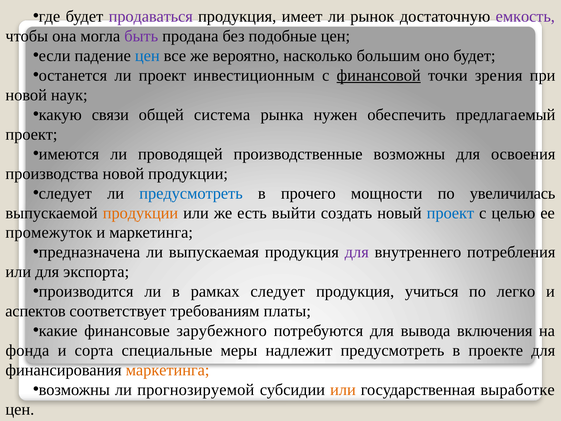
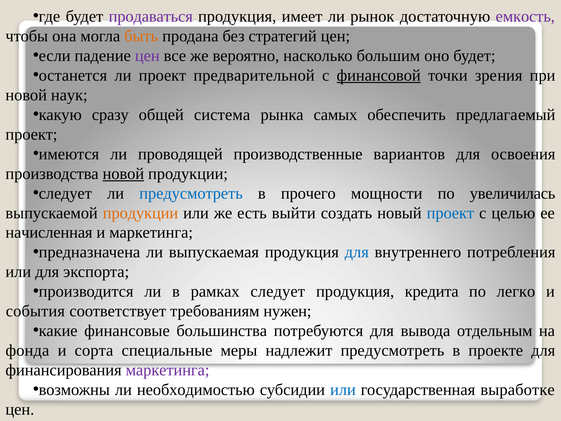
быть colour: purple -> orange (141, 36)
подобные: подобные -> стратегий (283, 36)
цен colour: blue -> purple (147, 56)
инвестиционным: инвестиционным -> предварительной (254, 75)
связи: связи -> сразу (110, 115)
нужен: нужен -> самых (335, 115)
производственные возможны: возможны -> вариантов (409, 154)
новой underline: none -> present (123, 174)
промежуток: промежуток -> начисленная (49, 232)
для colour: purple -> blue (357, 252)
учиться: учиться -> кредита (432, 291)
аспектов: аспектов -> события (35, 311)
платы: платы -> нужен (287, 311)
зарубежного: зарубежного -> большинства (222, 331)
включения: включения -> отдельным (495, 331)
маркетинга colour: orange -> purple (168, 370)
прогнозируемой: прогнозируемой -> необходимостью (196, 390)
или colour: orange -> blue (343, 390)
